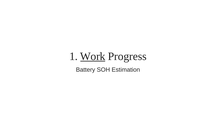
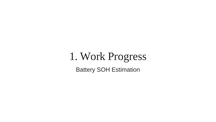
Work underline: present -> none (93, 56)
